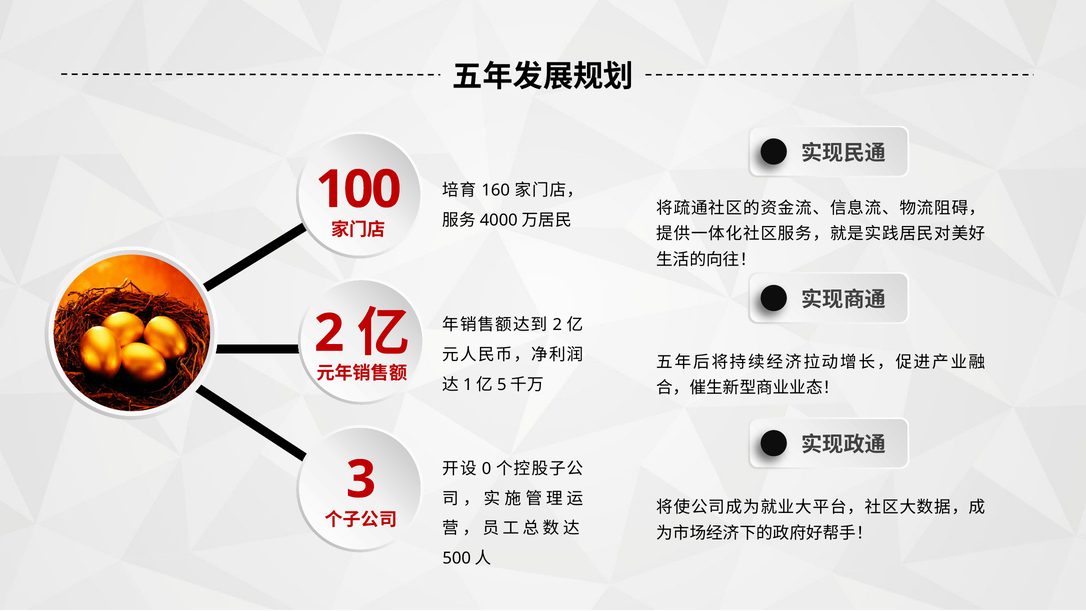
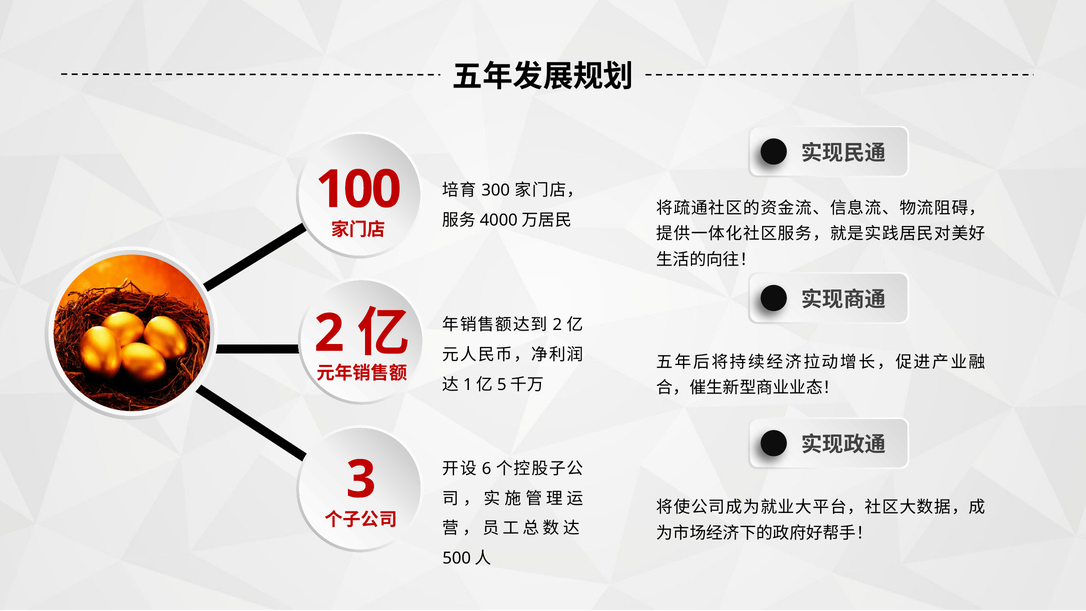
160: 160 -> 300 (496, 190)
0: 0 -> 6 (487, 469)
